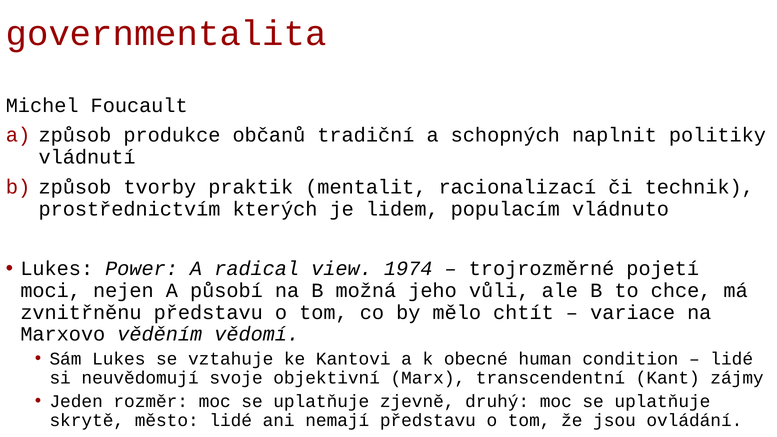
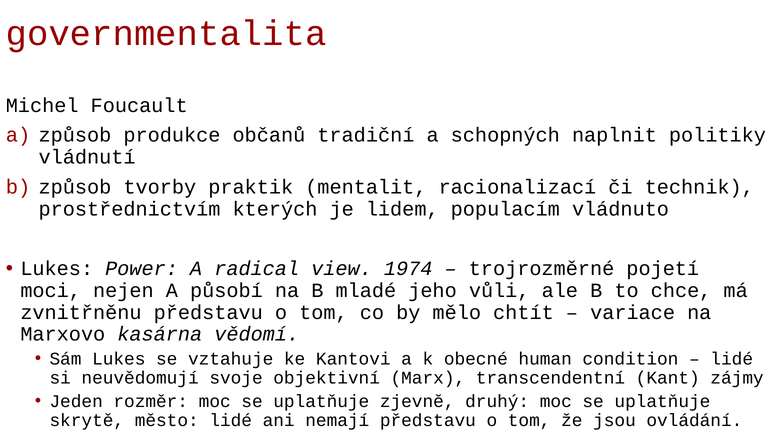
možná: možná -> mladé (366, 291)
věděním: věděním -> kasárna (160, 334)
